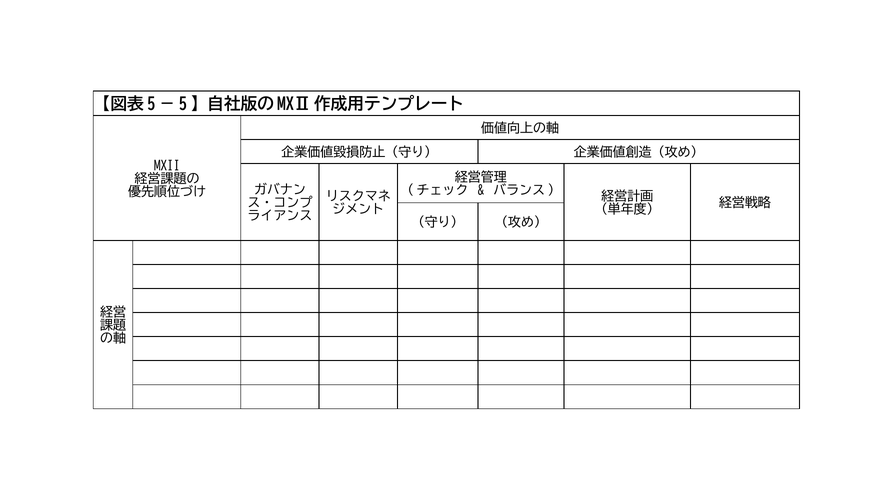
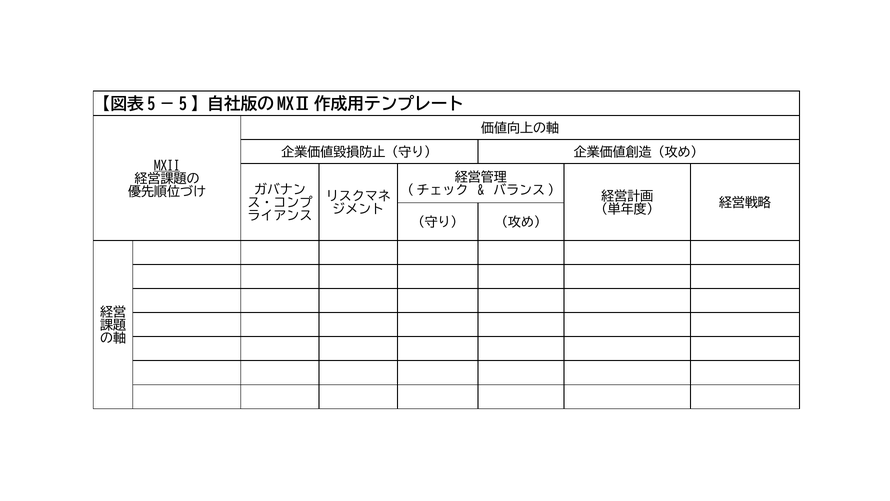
MXII underline: none -> present (167, 166)
